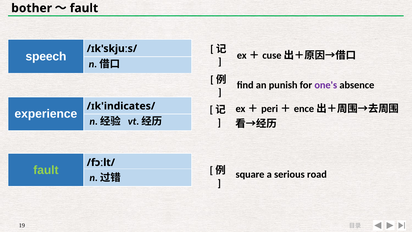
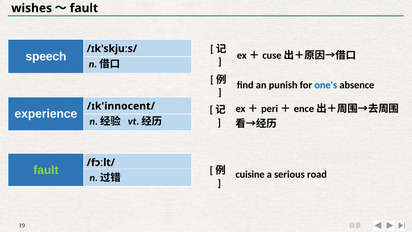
bother: bother -> wishes (32, 8)
one's colour: purple -> blue (326, 85)
/ɪk'indicates/: /ɪk'indicates/ -> /ɪk'innocent/ (121, 106)
square: square -> cuisine (250, 174)
